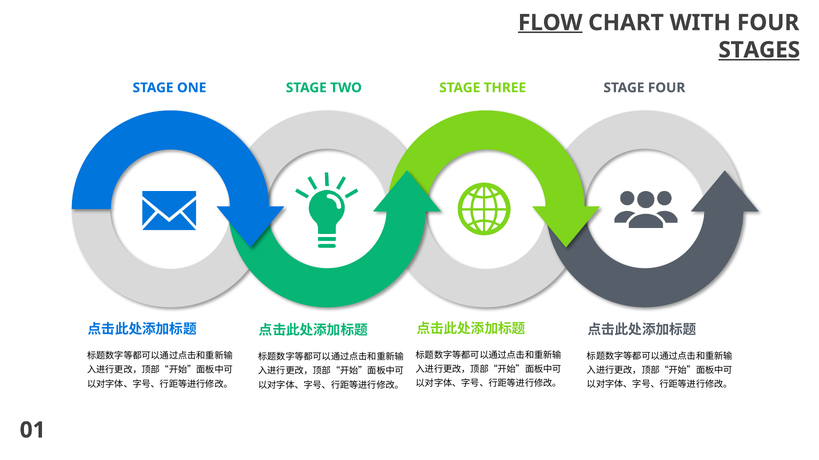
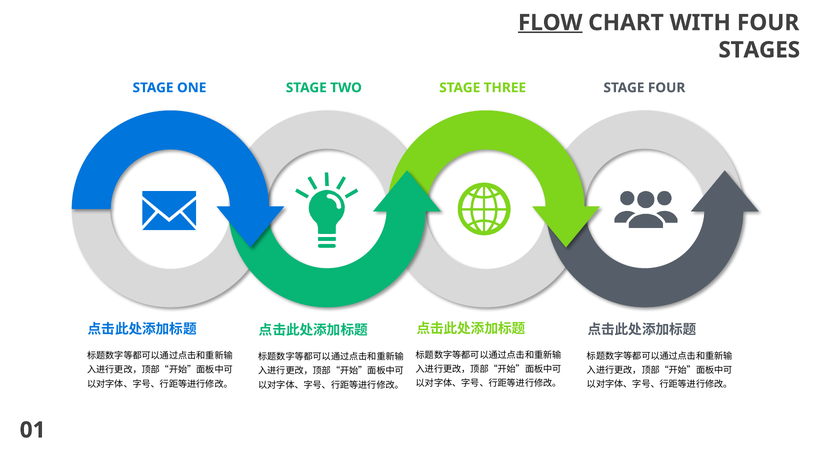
STAGES underline: present -> none (759, 50)
